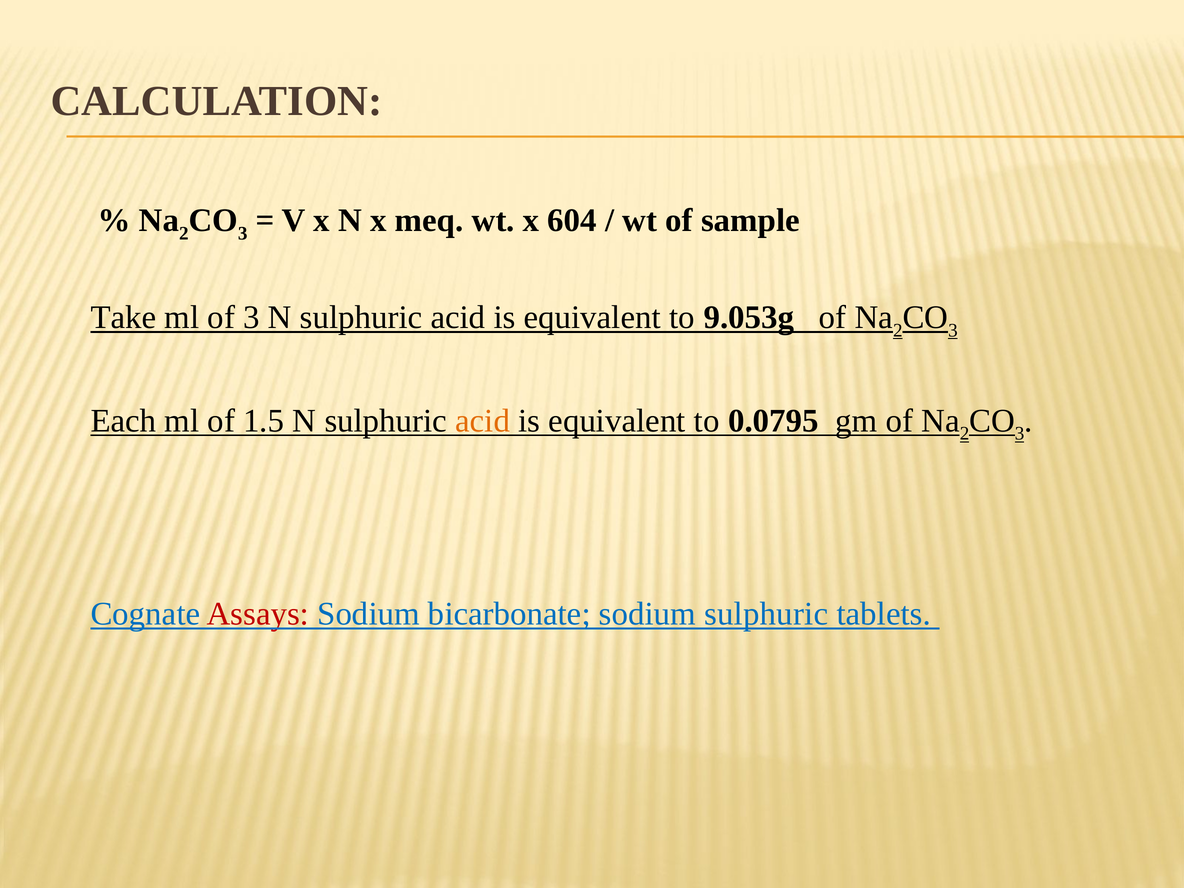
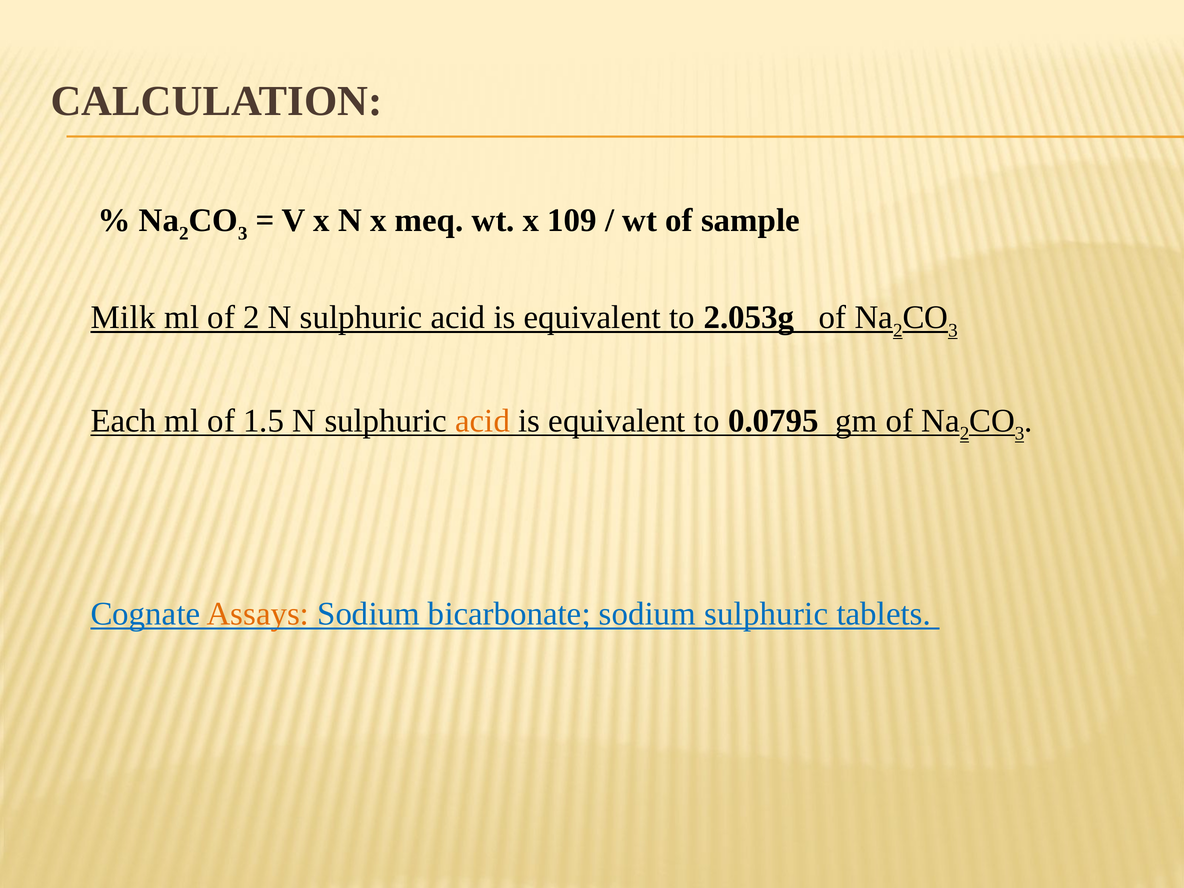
604: 604 -> 109 (572, 220)
Take: Take -> Milk (123, 317)
of 3: 3 -> 2 (251, 317)
9.053g: 9.053g -> 2.053g (749, 317)
Assays colour: red -> orange (258, 614)
